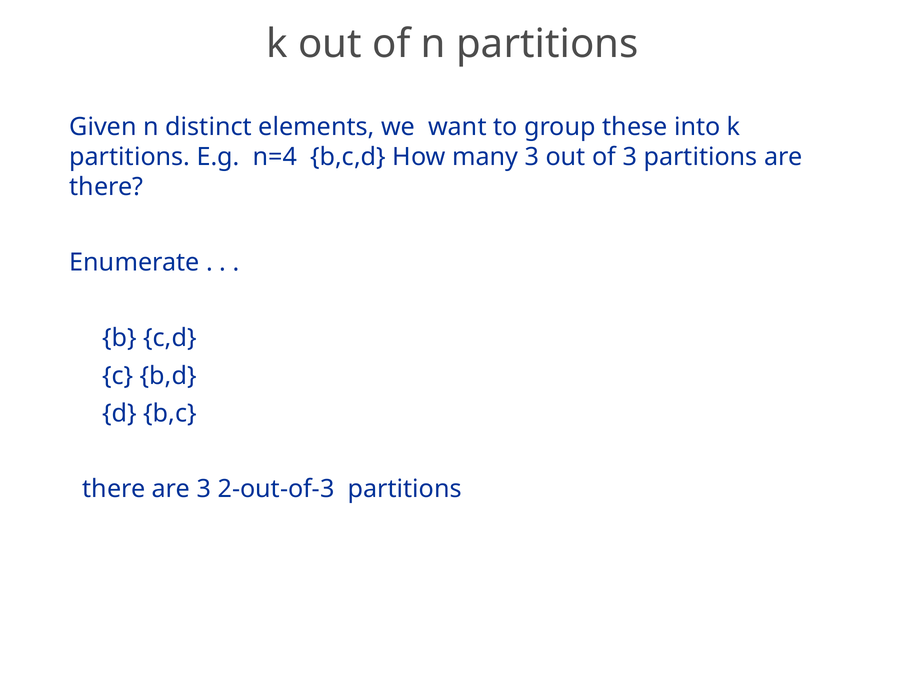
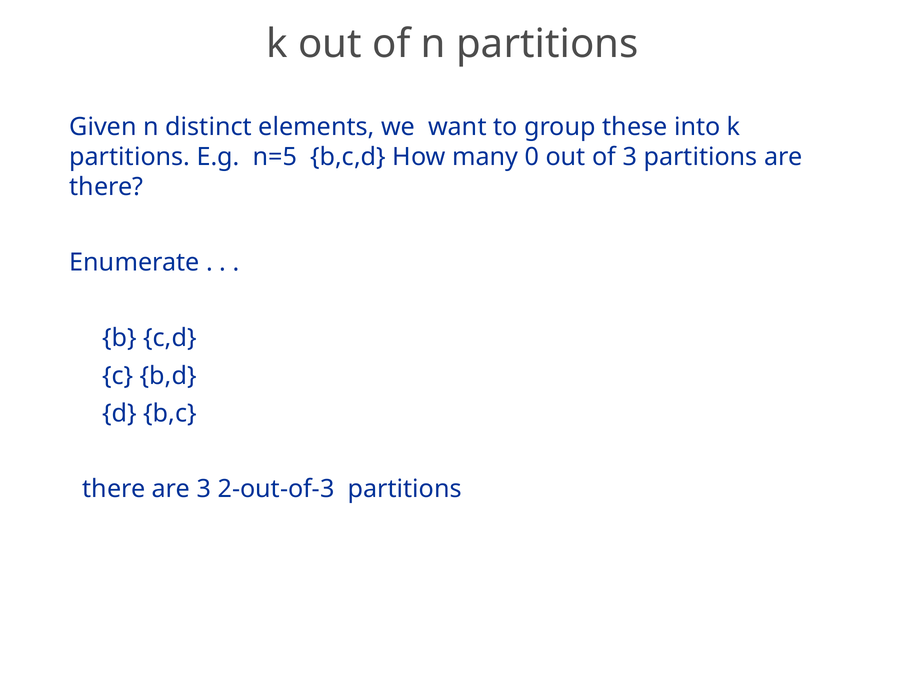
n=4: n=4 -> n=5 (275, 157)
many 3: 3 -> 0 (532, 157)
